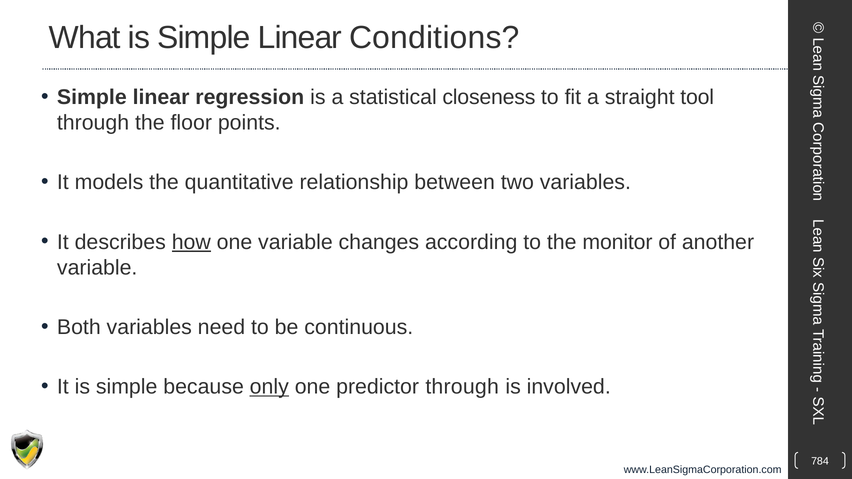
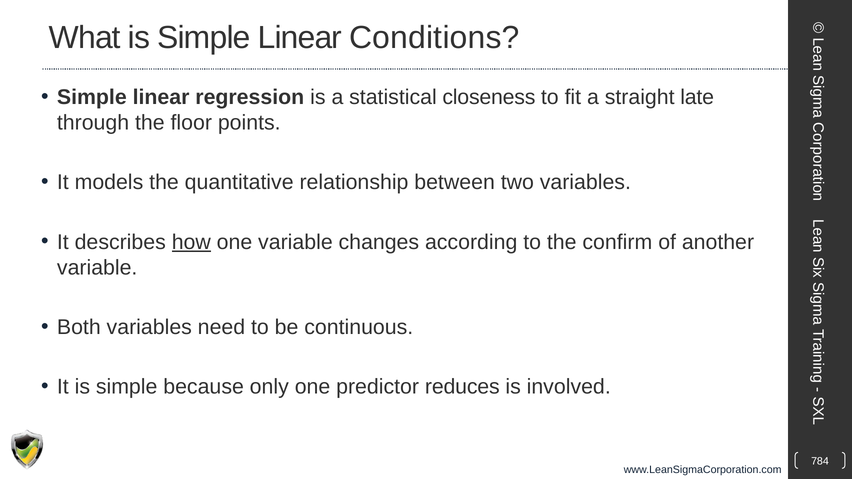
tool: tool -> late (697, 97)
monitor: monitor -> confirm (617, 242)
only underline: present -> none (269, 387)
predictor through: through -> reduces (462, 387)
